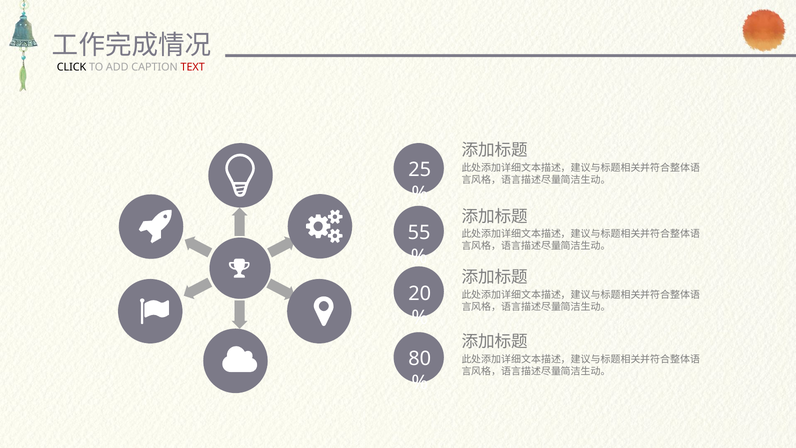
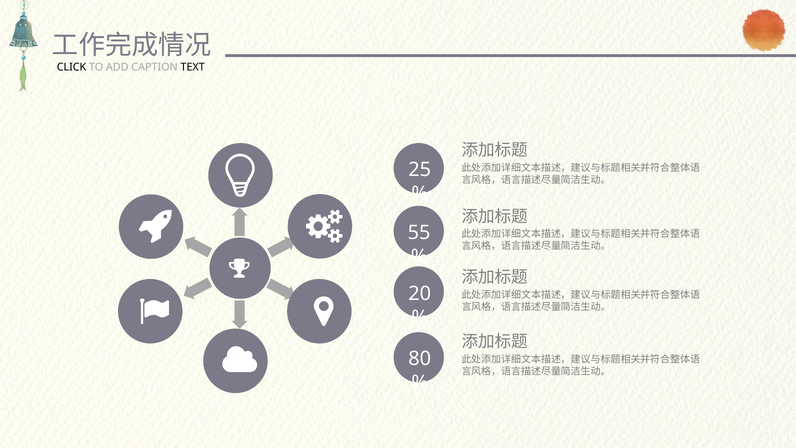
TEXT colour: red -> black (193, 67)
